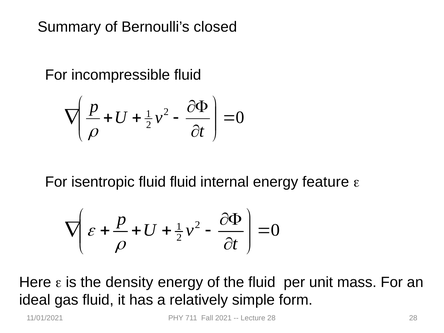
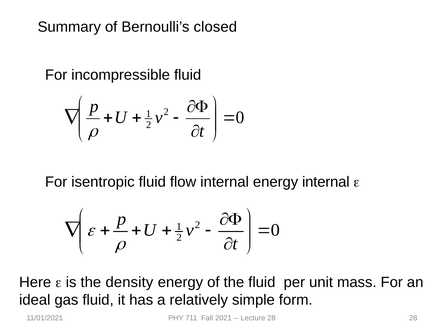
fluid fluid: fluid -> flow (183, 182)
energy feature: feature -> internal (326, 182)
